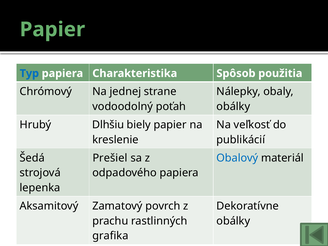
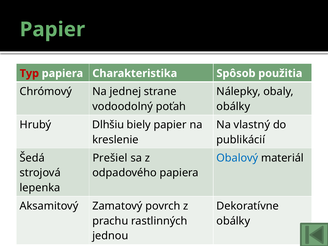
Typ colour: blue -> red (29, 73)
veľkosť: veľkosť -> vlastný (252, 125)
grafika: grafika -> jednou (110, 236)
